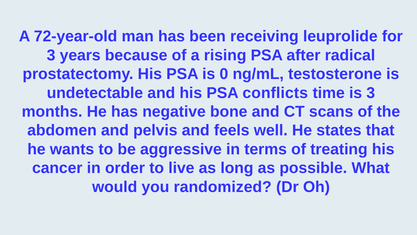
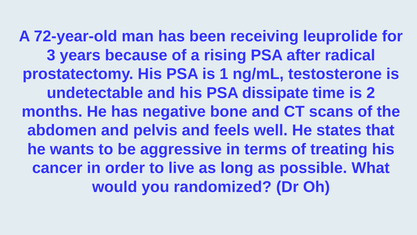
0: 0 -> 1 (224, 74)
conflicts: conflicts -> dissipate (275, 93)
is 3: 3 -> 2 (371, 93)
